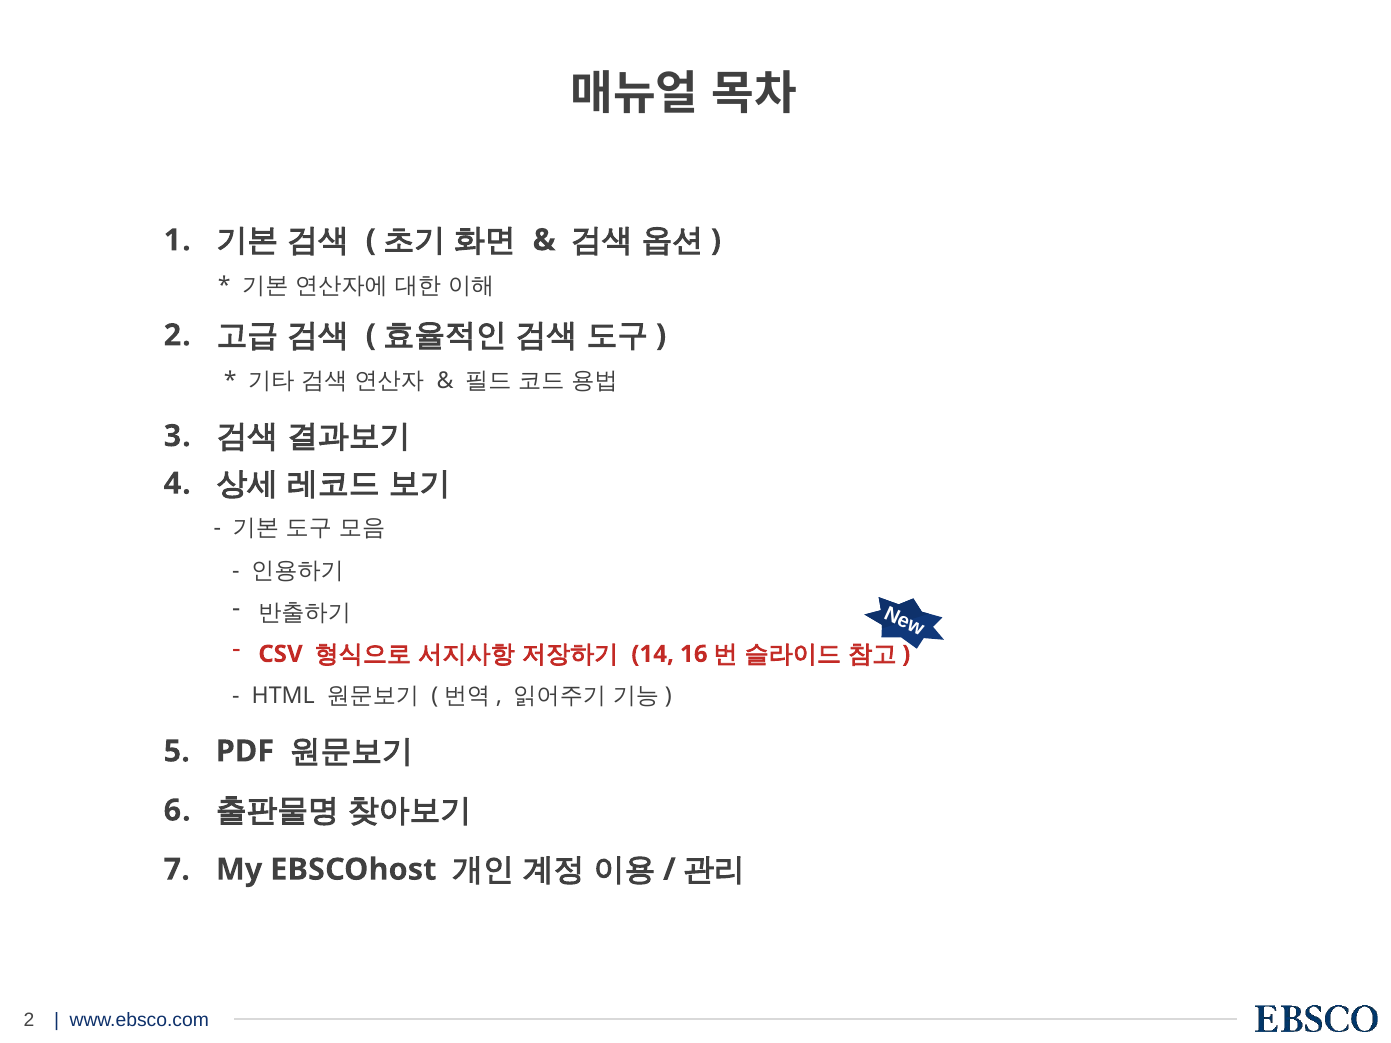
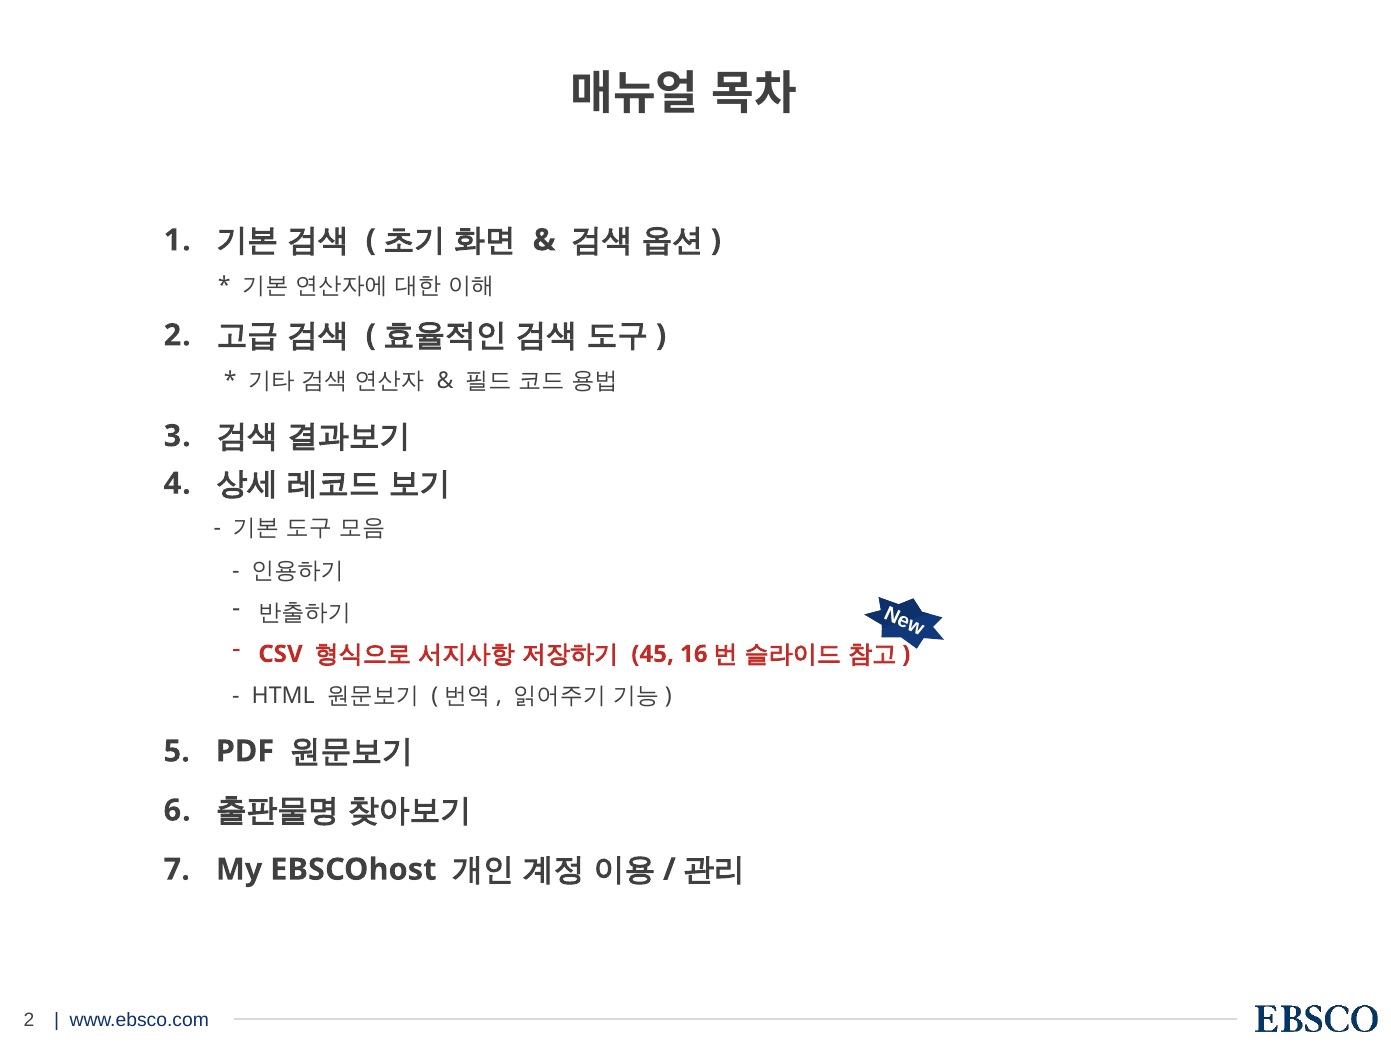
14: 14 -> 45 (653, 654)
